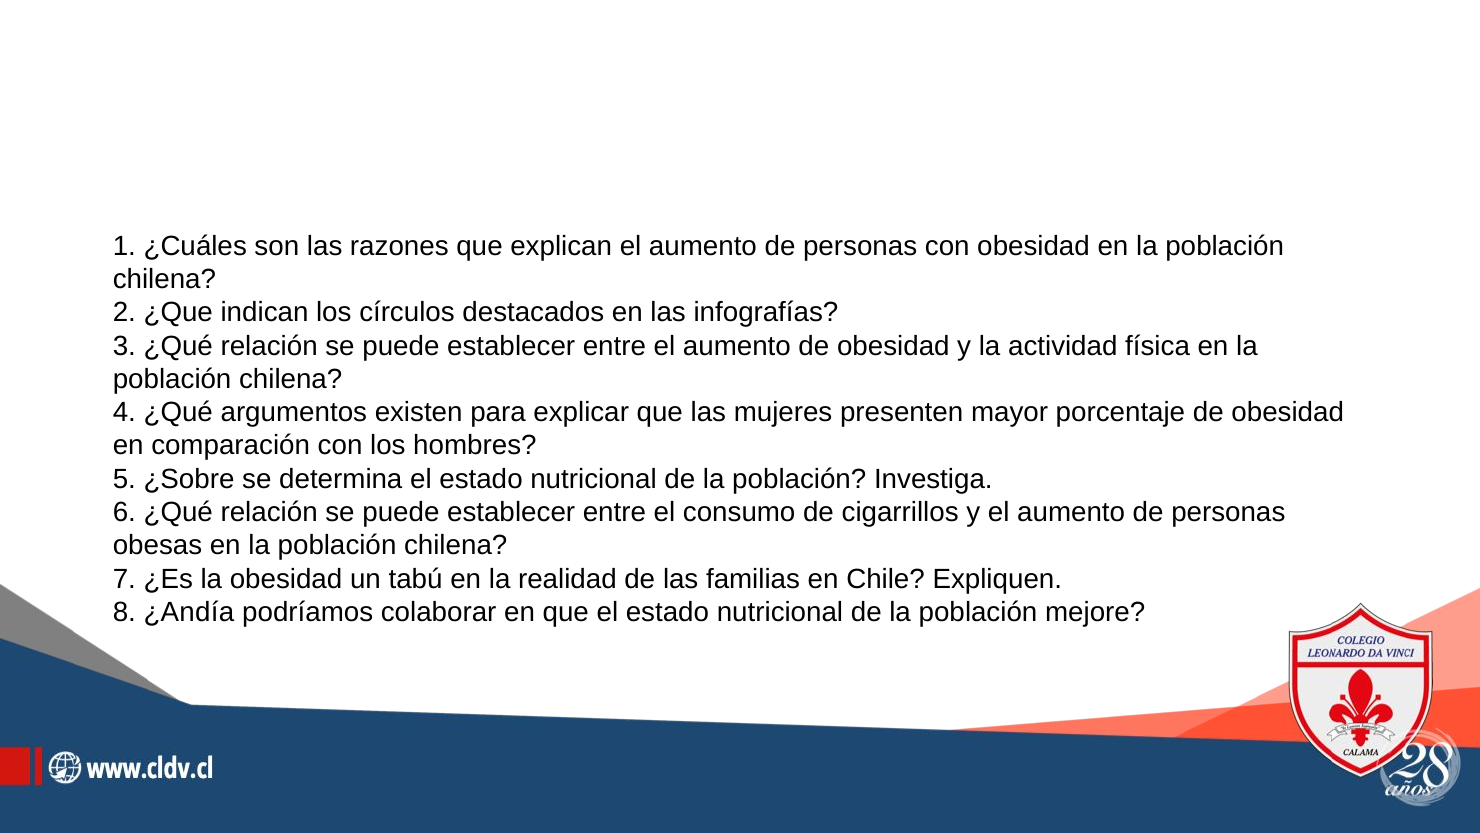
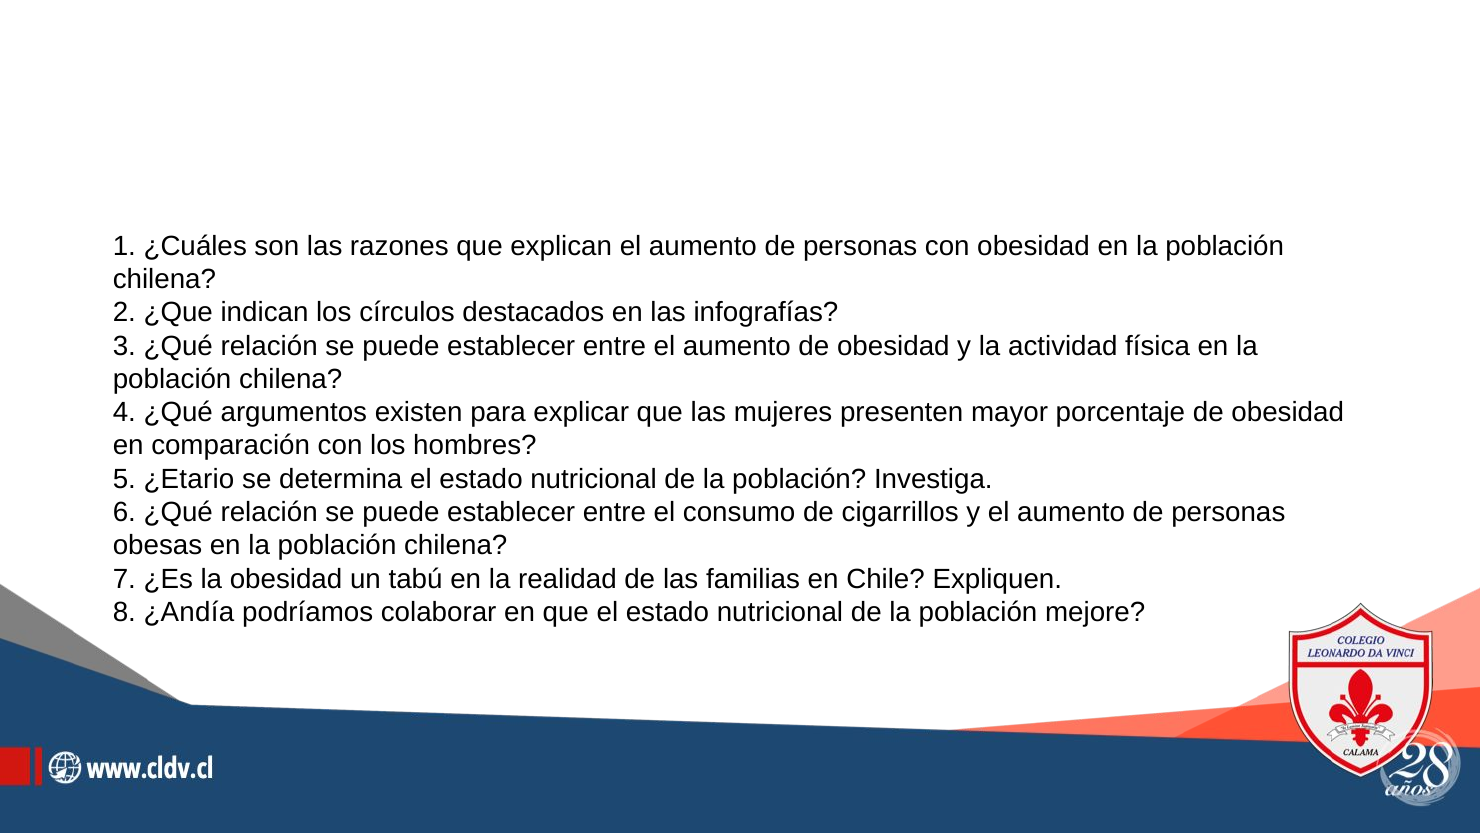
¿Sobre: ¿Sobre -> ¿Etario (189, 479)
